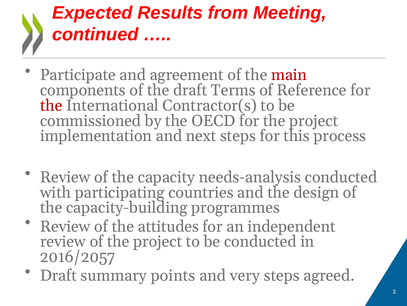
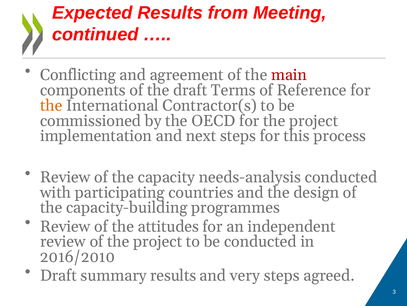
Participate: Participate -> Conflicting (78, 75)
the colour: red -> orange (51, 105)
2016/2057: 2016/2057 -> 2016/2010 (78, 256)
summary points: points -> results (173, 275)
